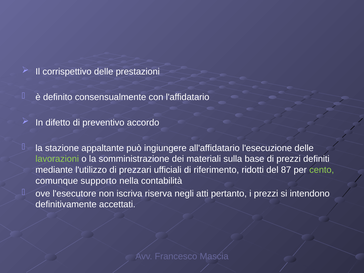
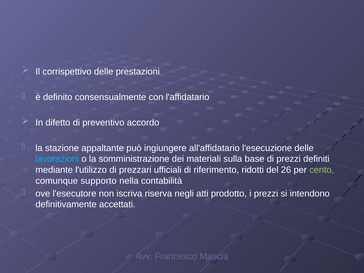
lavorazioni colour: light green -> light blue (57, 159)
87: 87 -> 26 (286, 170)
pertanto: pertanto -> prodotto (229, 194)
